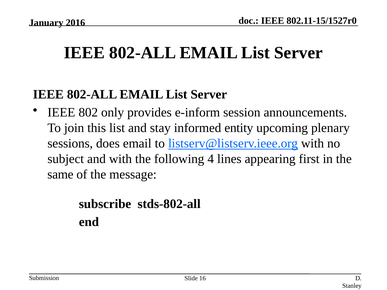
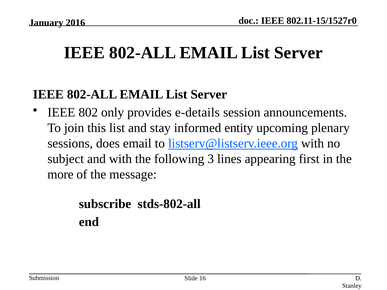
e-inform: e-inform -> e-details (197, 112)
4: 4 -> 3 (211, 159)
same: same -> more (60, 174)
